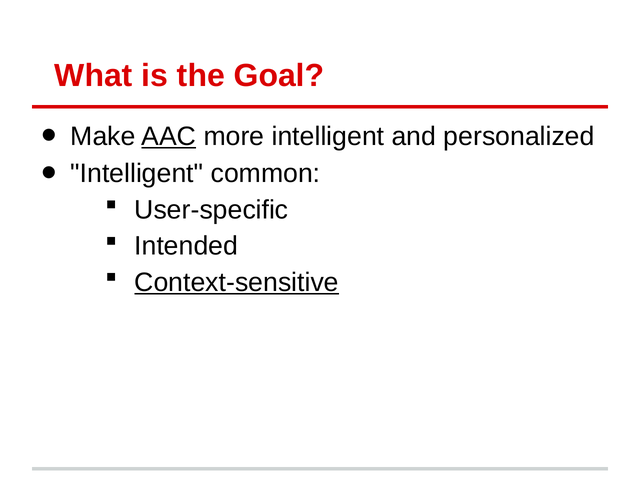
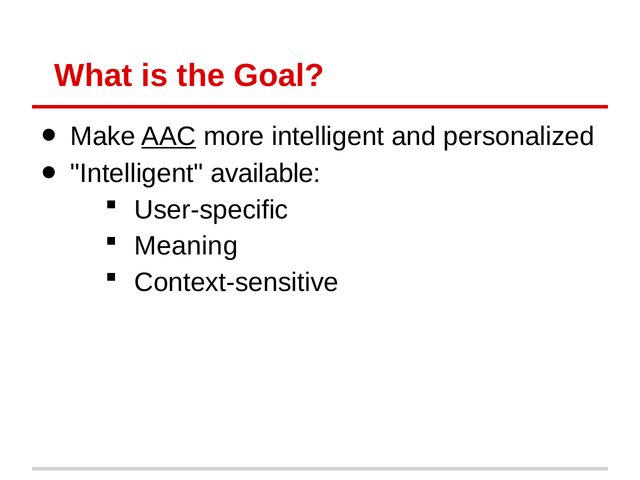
common: common -> available (266, 174)
Intended: Intended -> Meaning (186, 246)
Context-sensitive underline: present -> none (237, 282)
